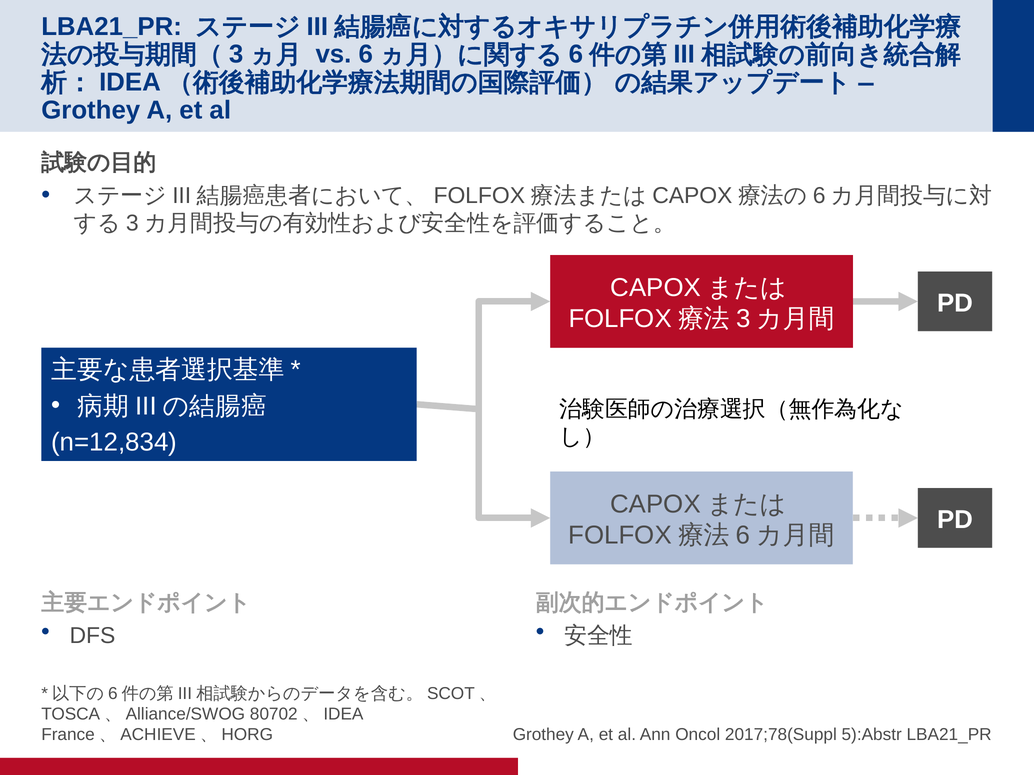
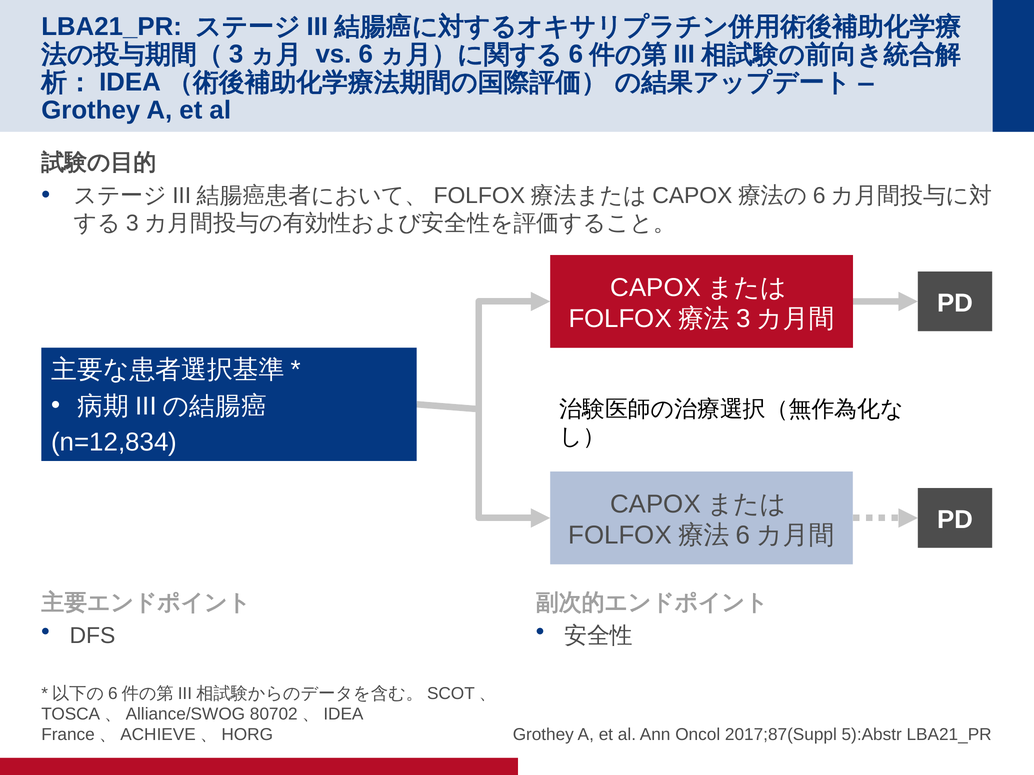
2017;78(Suppl: 2017;78(Suppl -> 2017;87(Suppl (781, 735)
